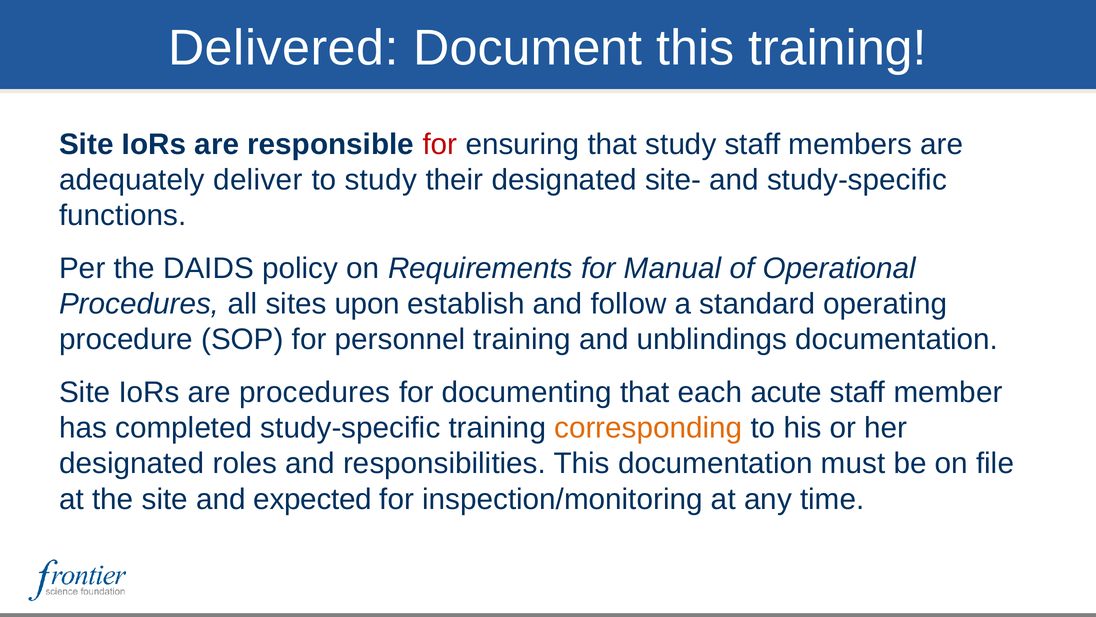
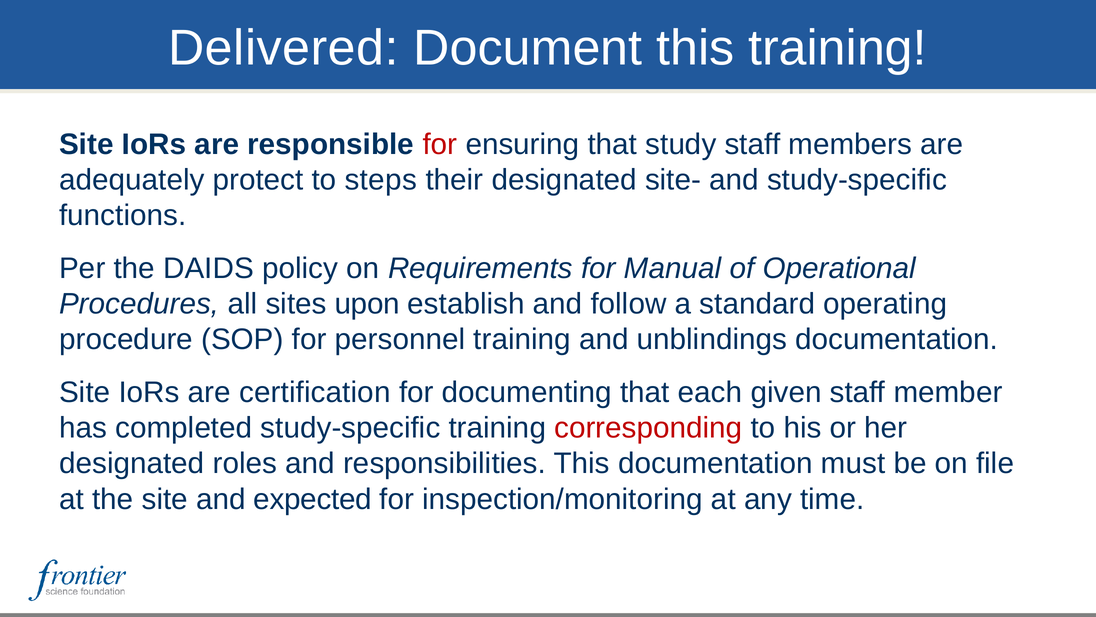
deliver: deliver -> protect (258, 180)
to study: study -> steps (381, 180)
are procedures: procedures -> certification (315, 392)
acute: acute -> given (786, 392)
corresponding colour: orange -> red (648, 428)
